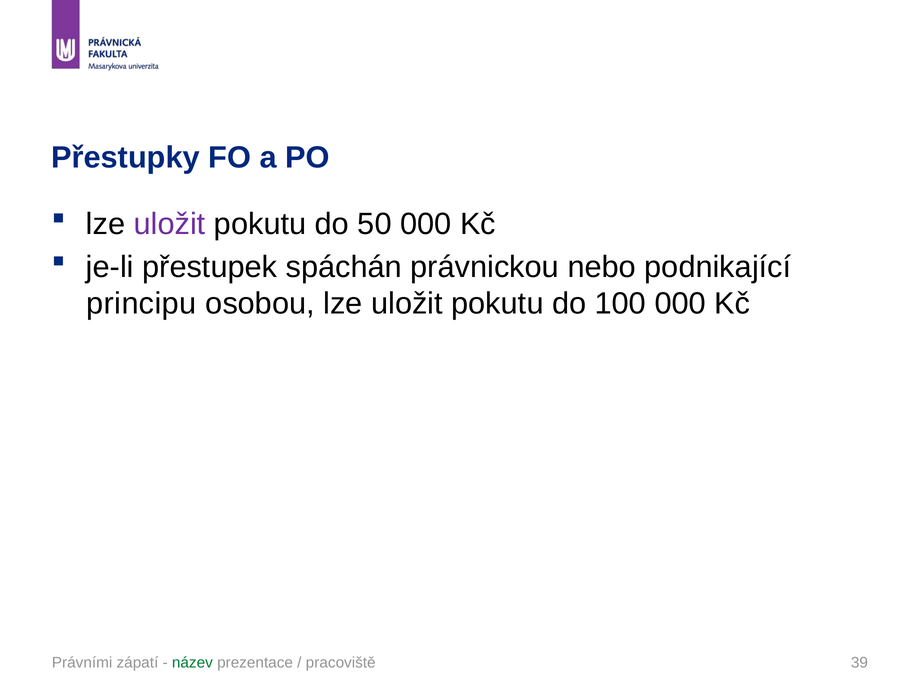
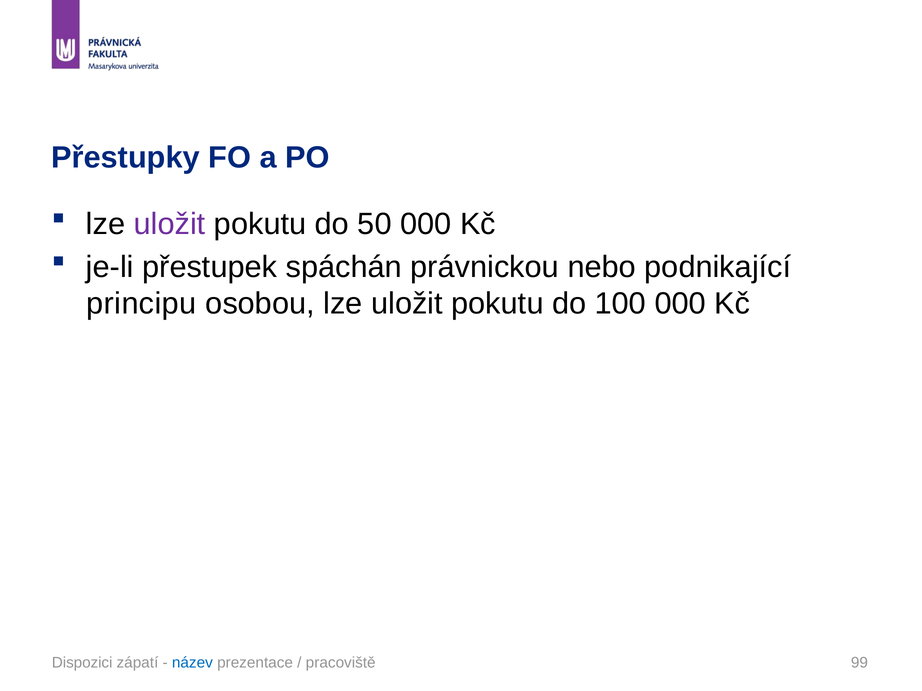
Právními: Právními -> Dispozici (82, 663)
název colour: green -> blue (192, 663)
39: 39 -> 99 (859, 663)
